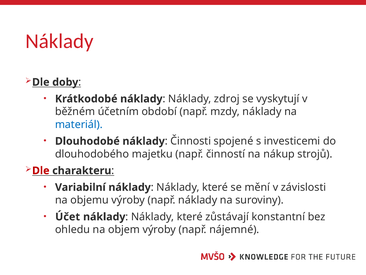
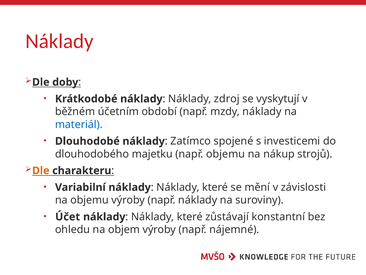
Činnosti: Činnosti -> Zatímco (191, 141)
např činností: činností -> objemu (226, 154)
Dle colour: red -> orange (41, 170)
